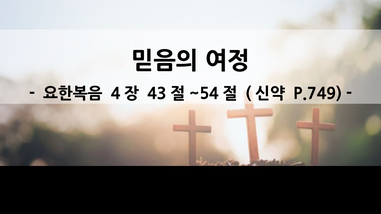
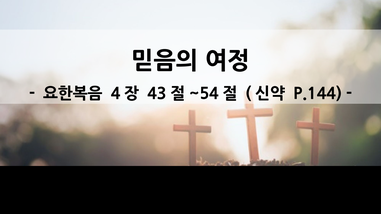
P.749: P.749 -> P.144 (318, 94)
